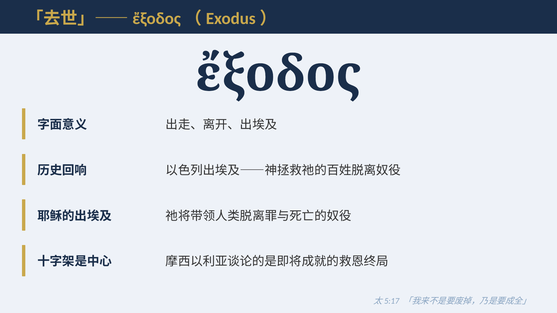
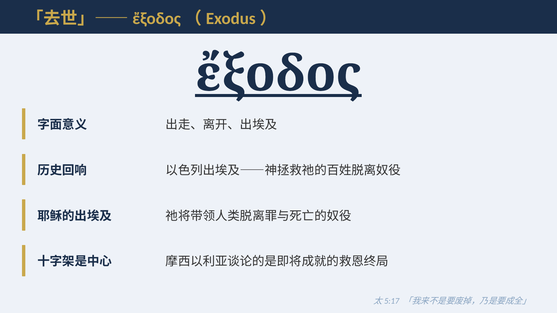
ἔξοδος underline: none -> present (278, 74)
